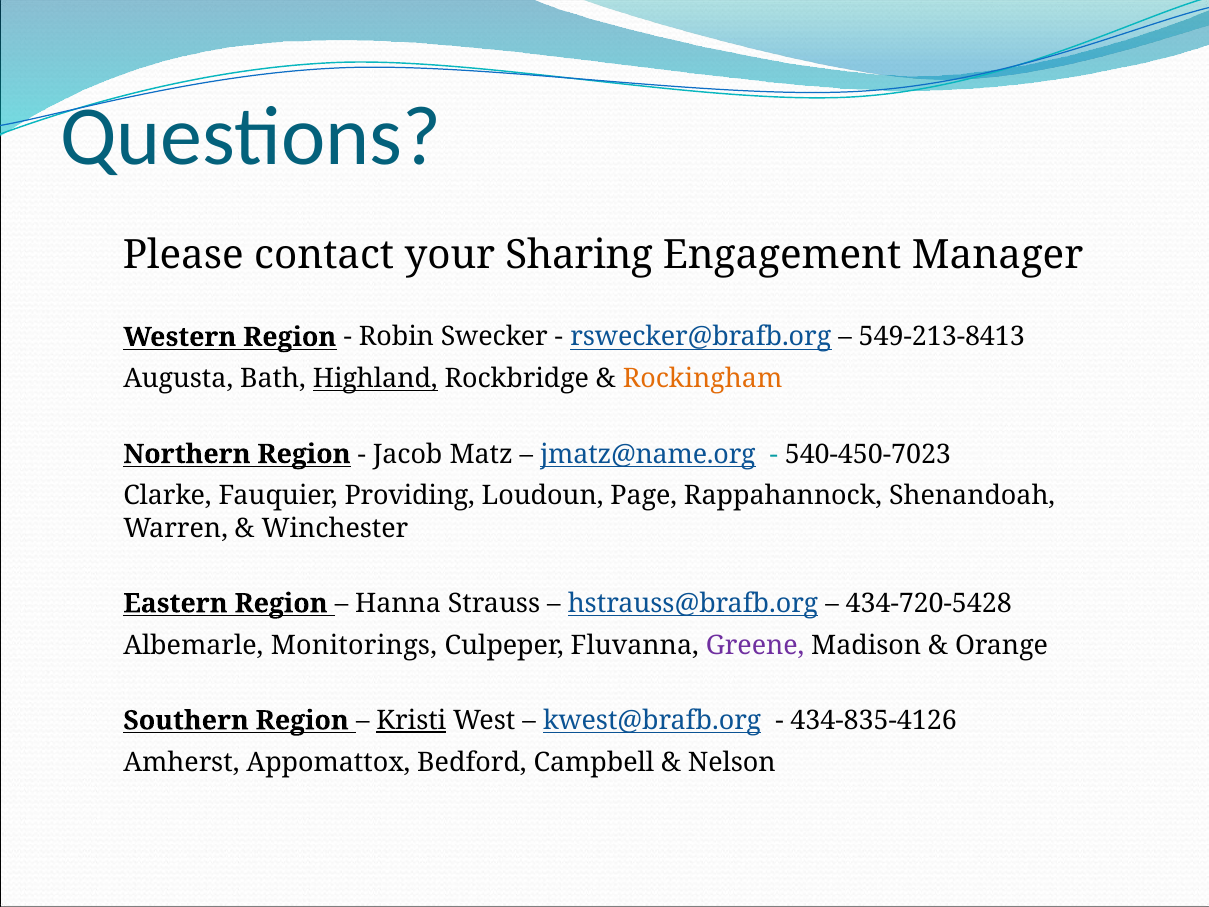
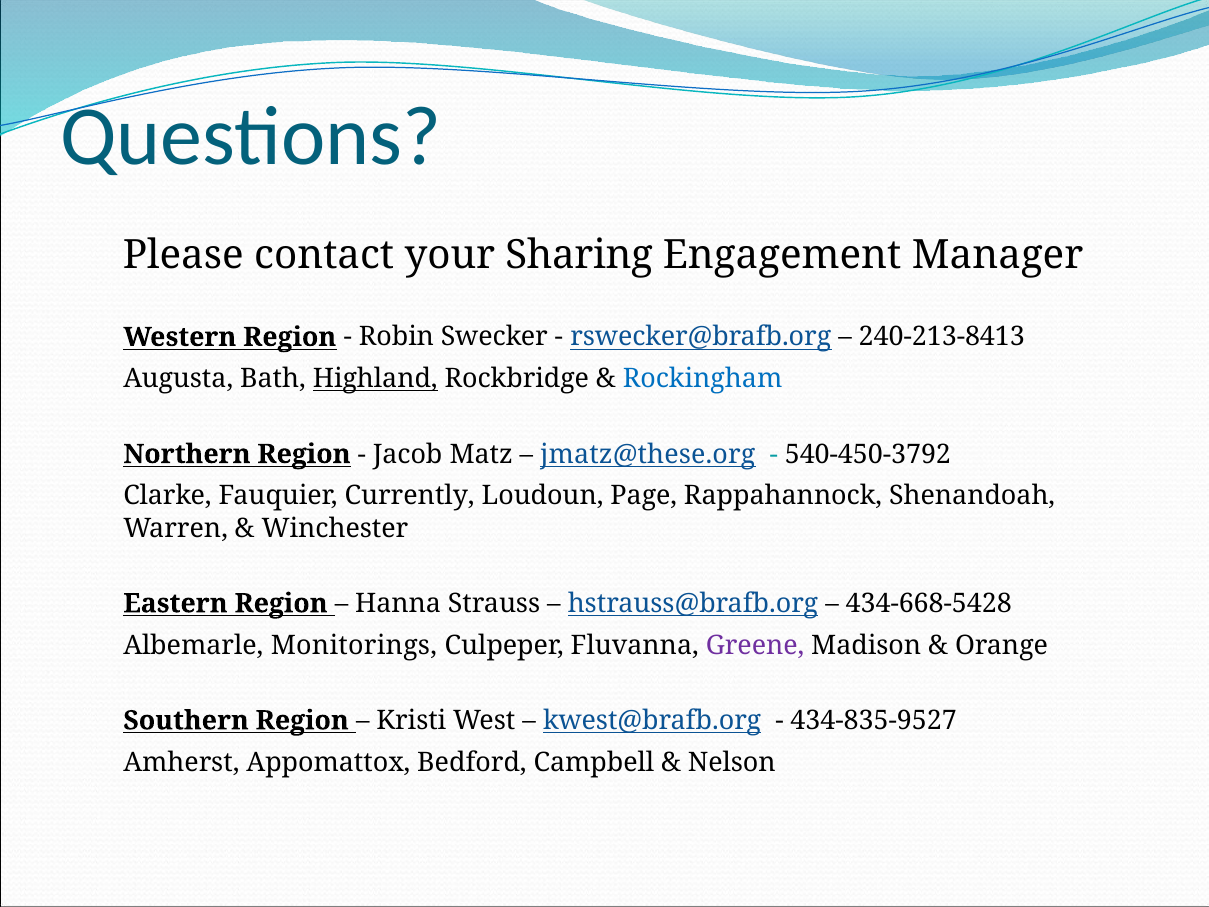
549-213-8413: 549-213-8413 -> 240-213-8413 (942, 337)
Rockingham colour: orange -> blue (703, 379)
jmatz@name.org: jmatz@name.org -> jmatz@these.org (648, 454)
540-450-7023: 540-450-7023 -> 540-450-3792 (868, 454)
Providing: Providing -> Currently (410, 496)
434-720-5428: 434-720-5428 -> 434-668-5428 (929, 603)
Kristi underline: present -> none (411, 720)
434-835-4126: 434-835-4126 -> 434-835-9527 (874, 720)
